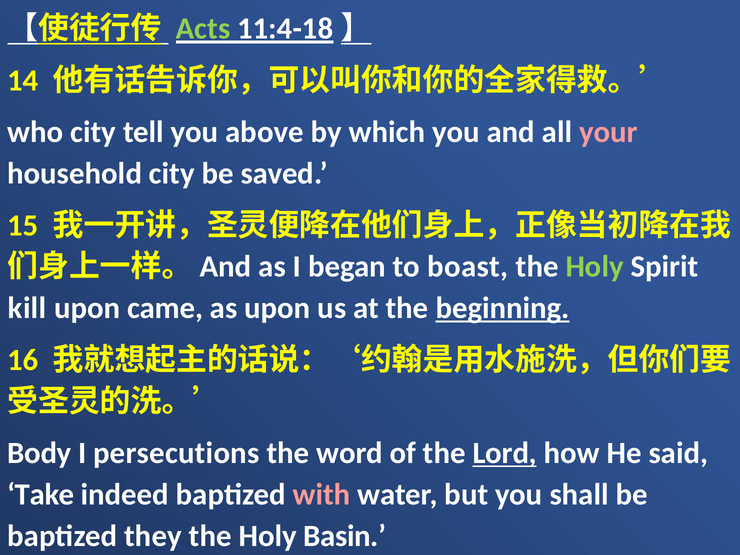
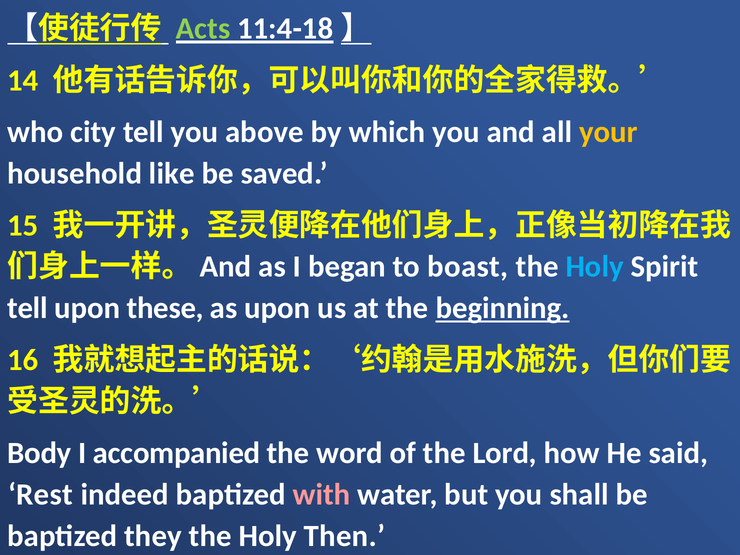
your colour: pink -> yellow (608, 132)
household city: city -> like (172, 174)
Holy colour: light green -> light blue (595, 267)
kill: kill -> tell (27, 308)
came: came -> these (165, 308)
persecutions: persecutions -> accompanied (177, 453)
Lord underline: present -> none (505, 453)
Take: Take -> Rest (40, 494)
Basin: Basin -> Then (344, 536)
